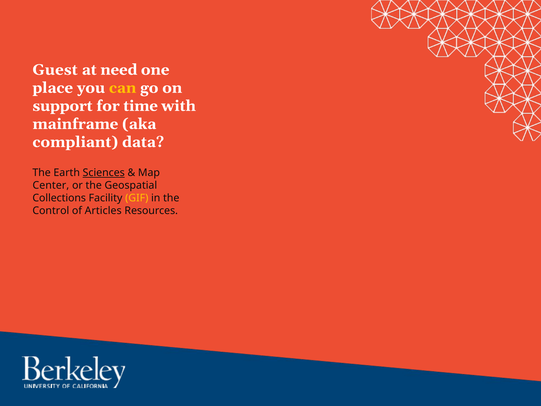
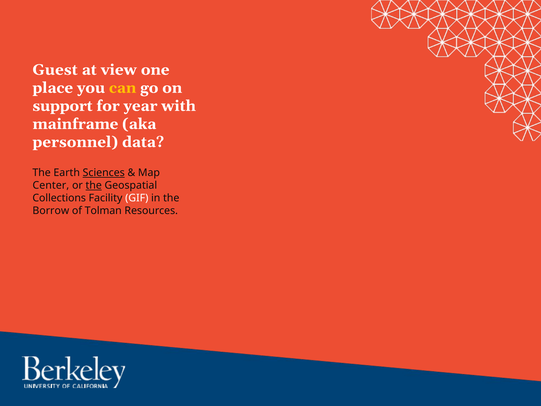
need: need -> view (119, 70)
time: time -> year (140, 106)
compliant: compliant -> personnel (75, 142)
the underline: none -> present (94, 185)
GIF colour: yellow -> white (137, 198)
Control: Control -> Borrow (51, 211)
Articles: Articles -> Tolman (103, 211)
